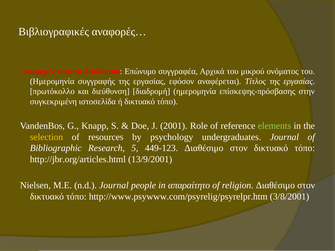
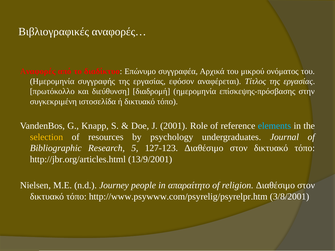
elements colour: light green -> light blue (274, 126)
449-123: 449-123 -> 127-123 (161, 148)
n.d Journal: Journal -> Journey (114, 186)
